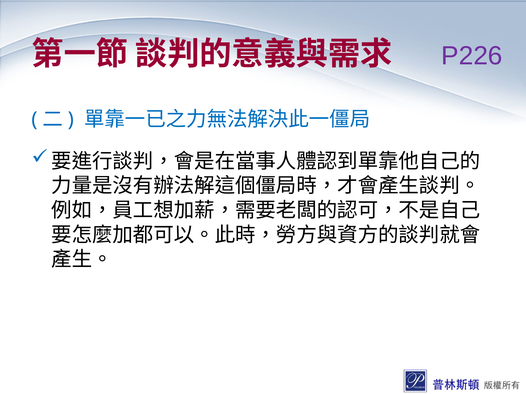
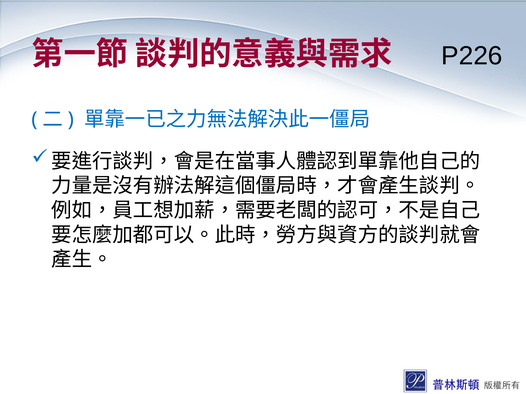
P226 colour: purple -> black (472, 56)
